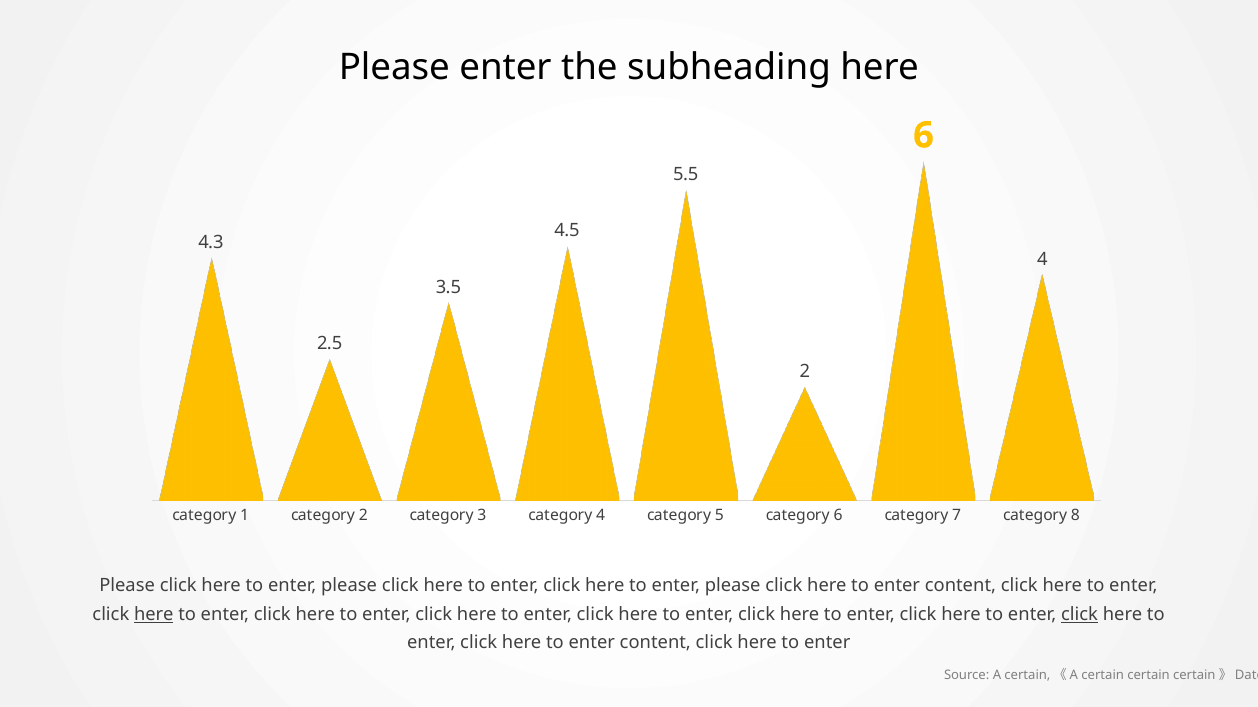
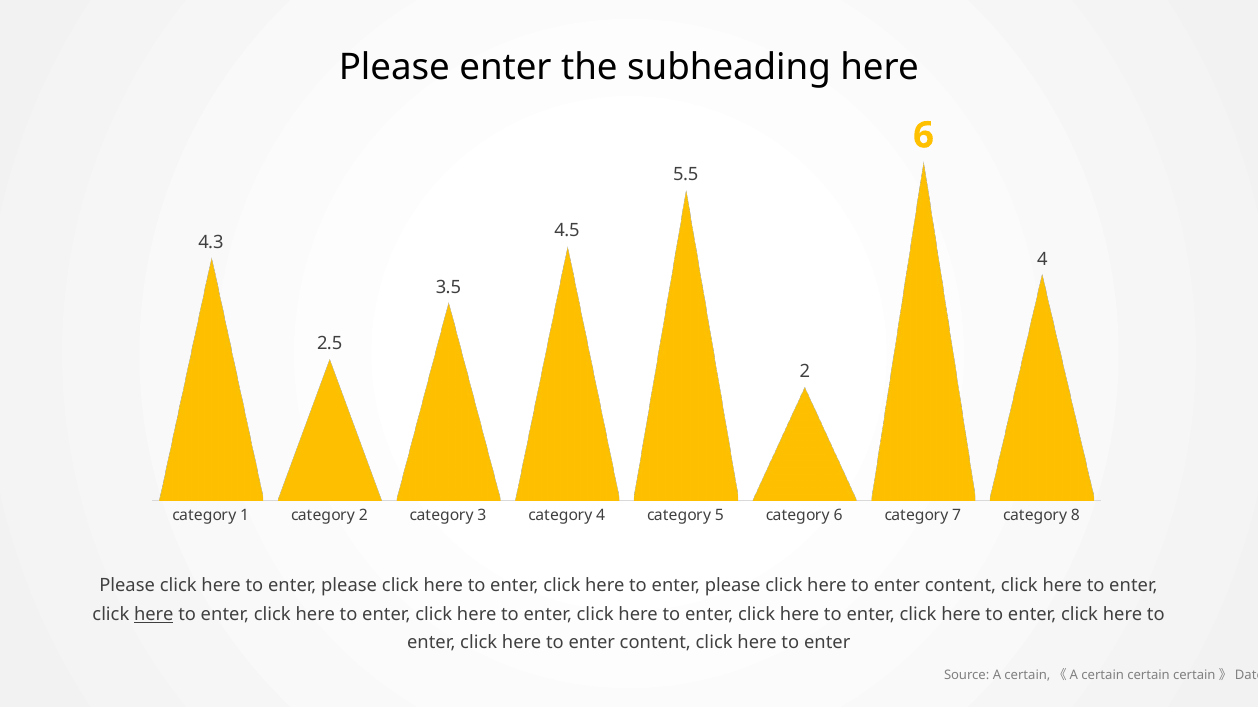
click underline: present -> none (1080, 615)
